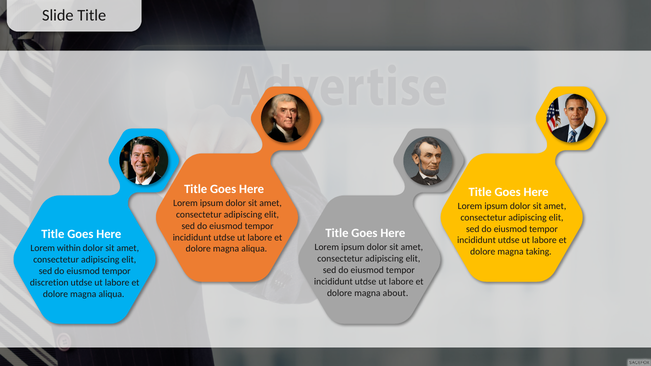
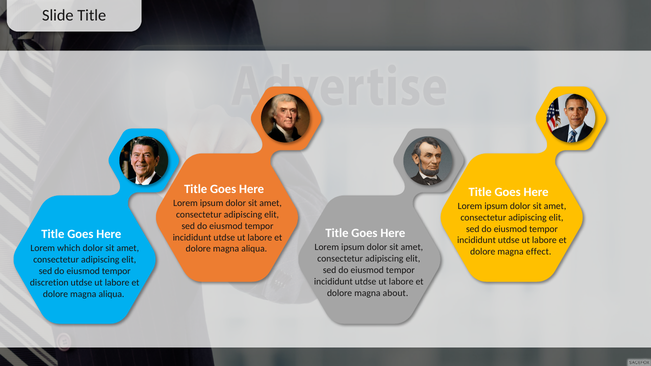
within: within -> which (69, 248)
taking: taking -> effect (539, 252)
